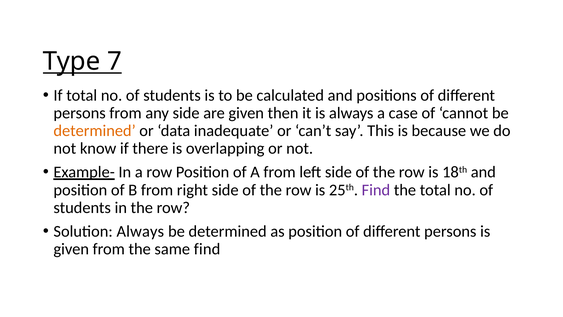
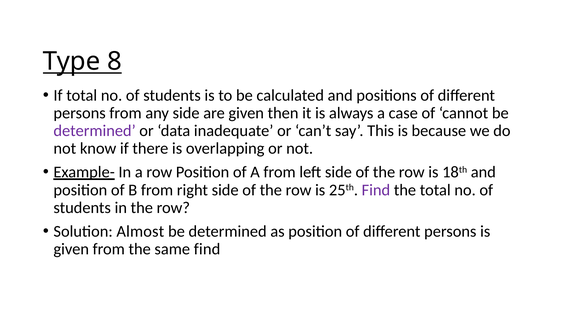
7: 7 -> 8 (114, 61)
determined colour: orange -> purple (95, 131)
Solution Always: Always -> Almost (140, 231)
